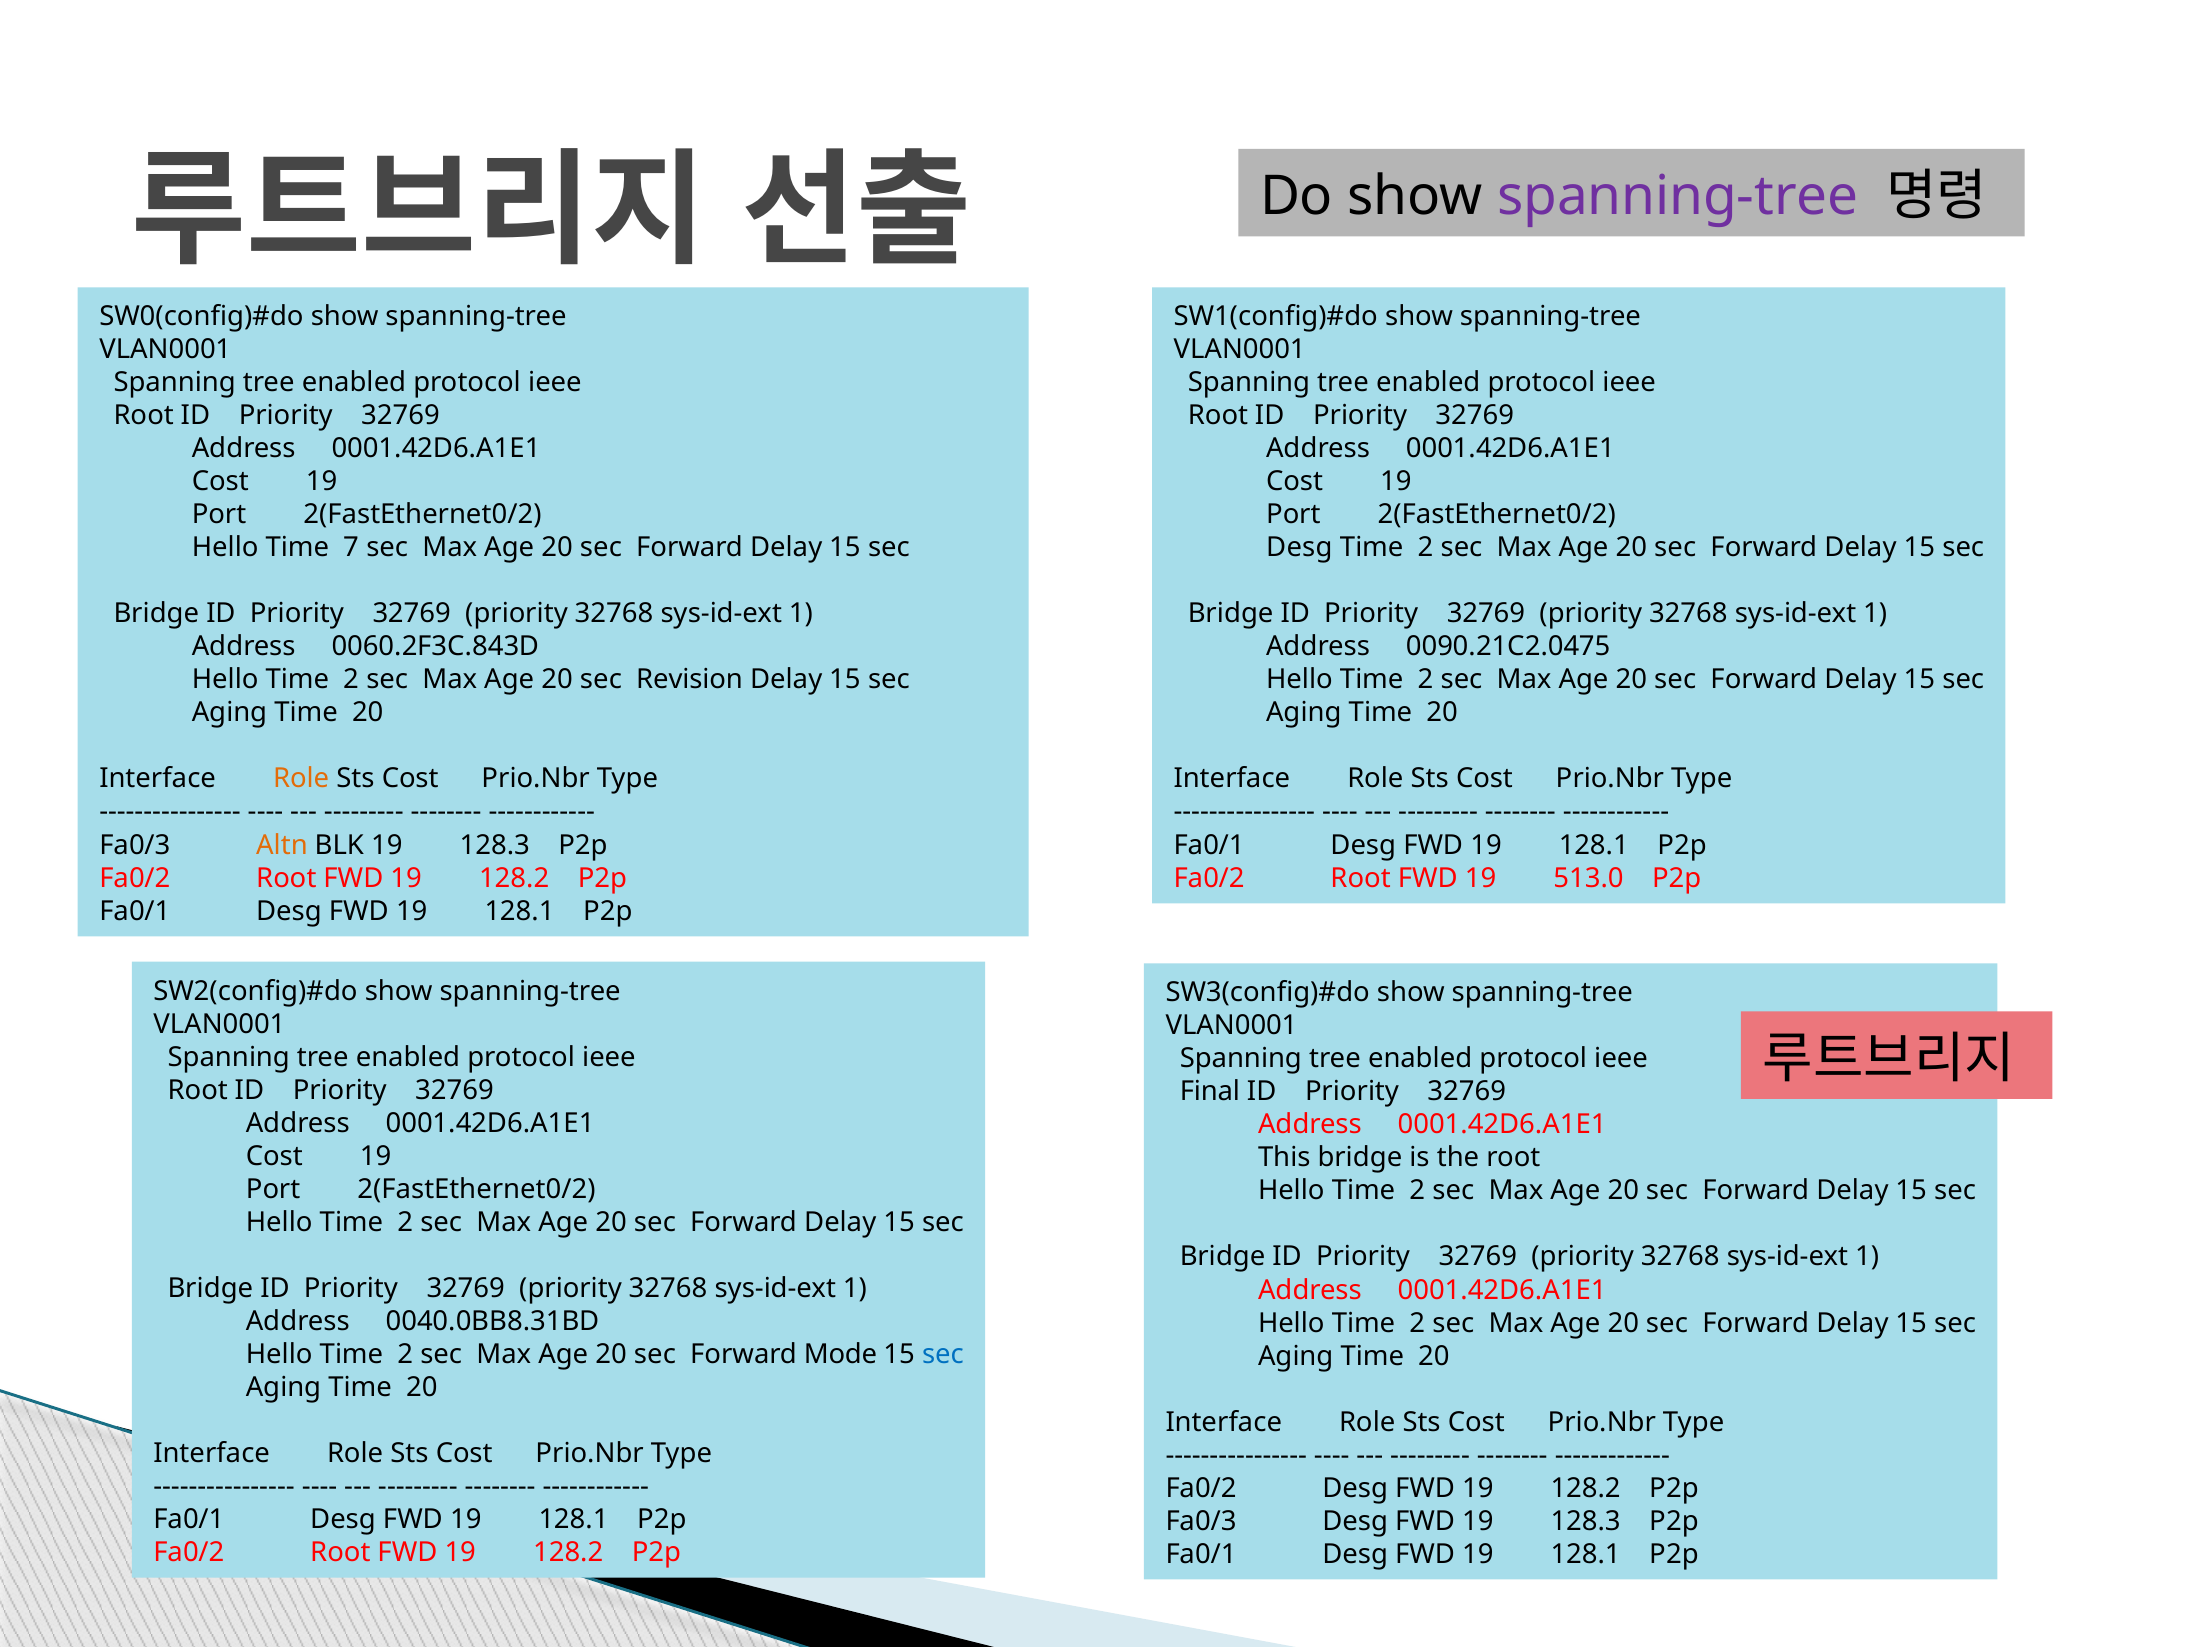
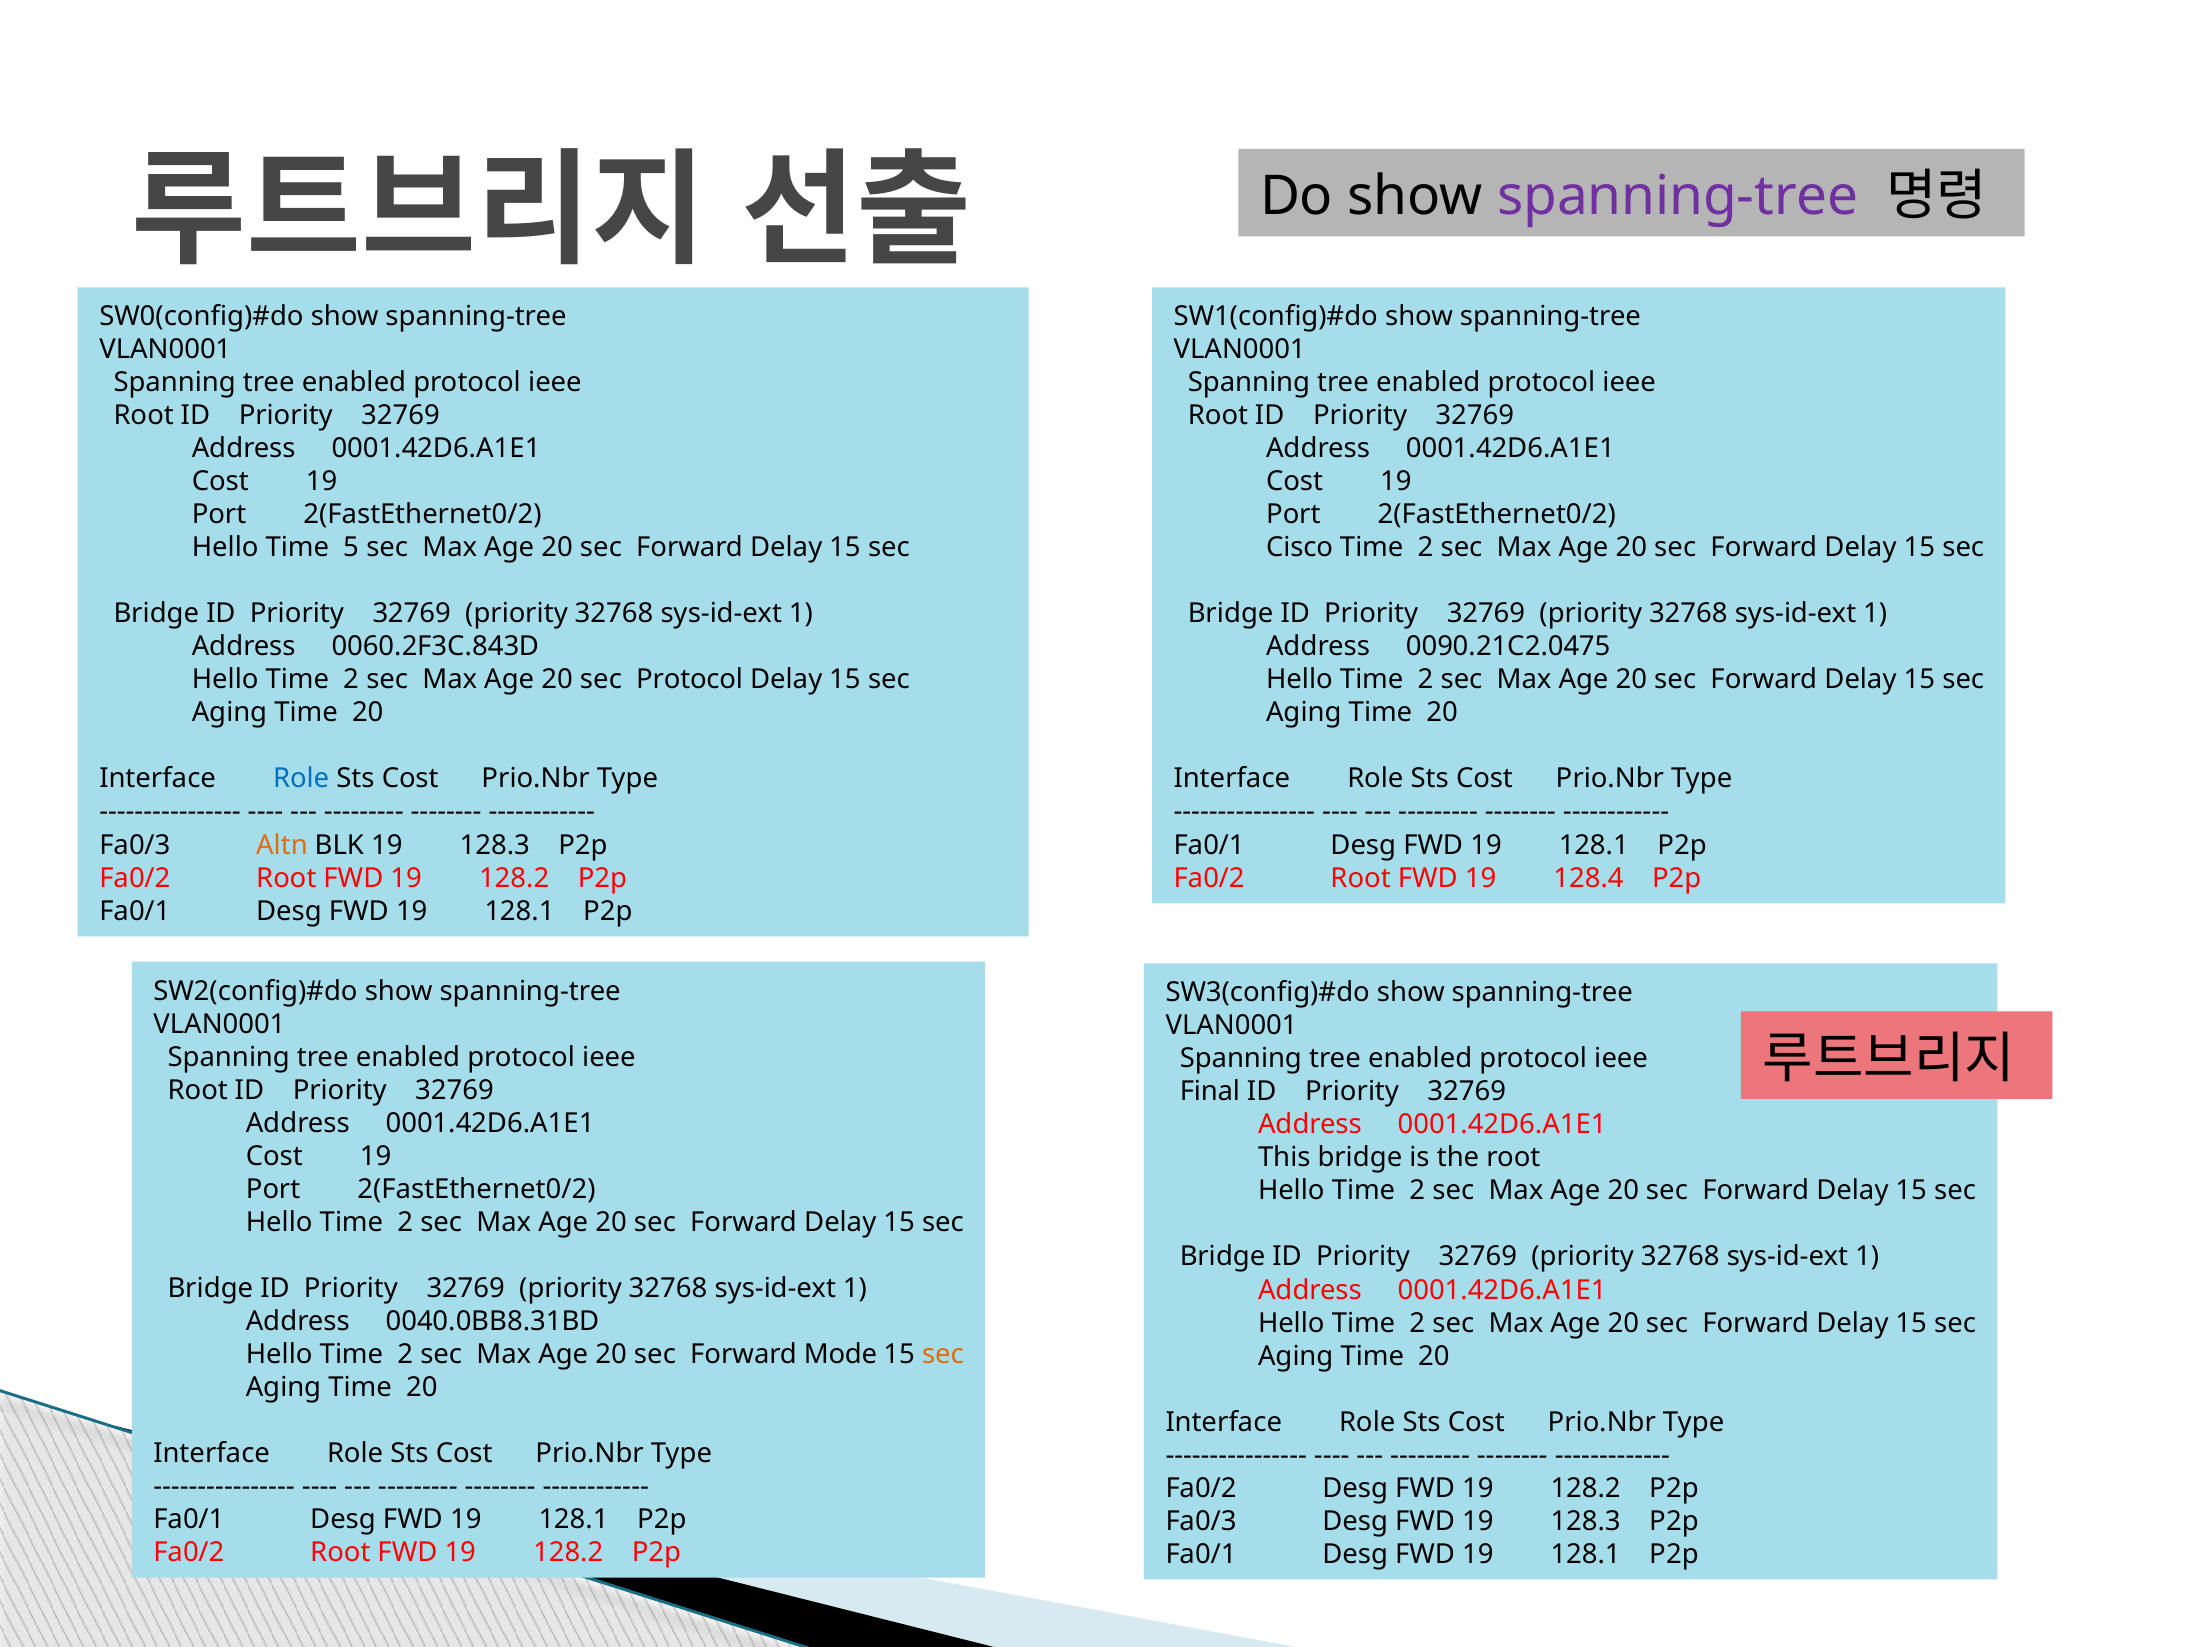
7: 7 -> 5 (351, 548)
Desg: Desg -> Cisco (1300, 548)
sec Revision: Revision -> Protocol (690, 680)
Role colour: orange -> blue (301, 779)
513.0: 513.0 -> 128.4 (1588, 878)
sec colour: blue -> orange (943, 1354)
